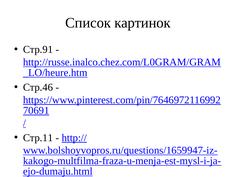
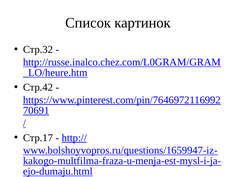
Стр.91: Стр.91 -> Стр.32 (38, 50)
Стр.46: Стр.46 -> Стр.42 (38, 87)
Стр.11: Стр.11 -> Стр.17 (38, 138)
